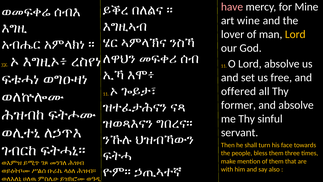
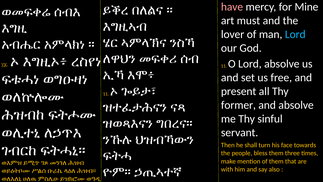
wine: wine -> must (248, 20)
Lord colour: yellow -> light blue (295, 34)
offered: offered -> present (239, 91)
